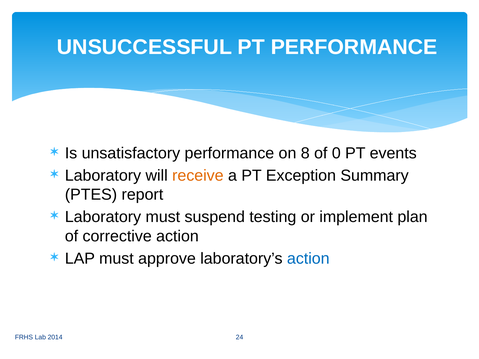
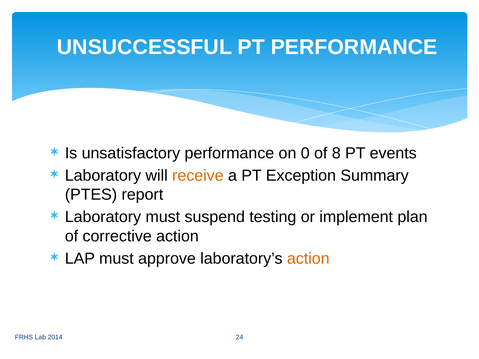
8: 8 -> 0 (305, 153)
0: 0 -> 8 (336, 153)
action colour: blue -> orange (308, 259)
